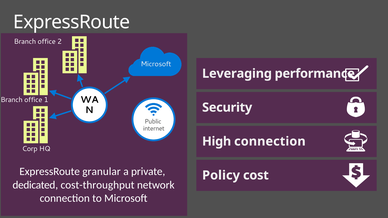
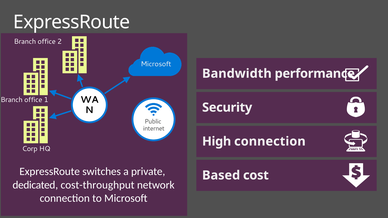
Leveraging: Leveraging -> Bandwidth (237, 74)
granular: granular -> switches (102, 172)
Policy: Policy -> Based (221, 175)
